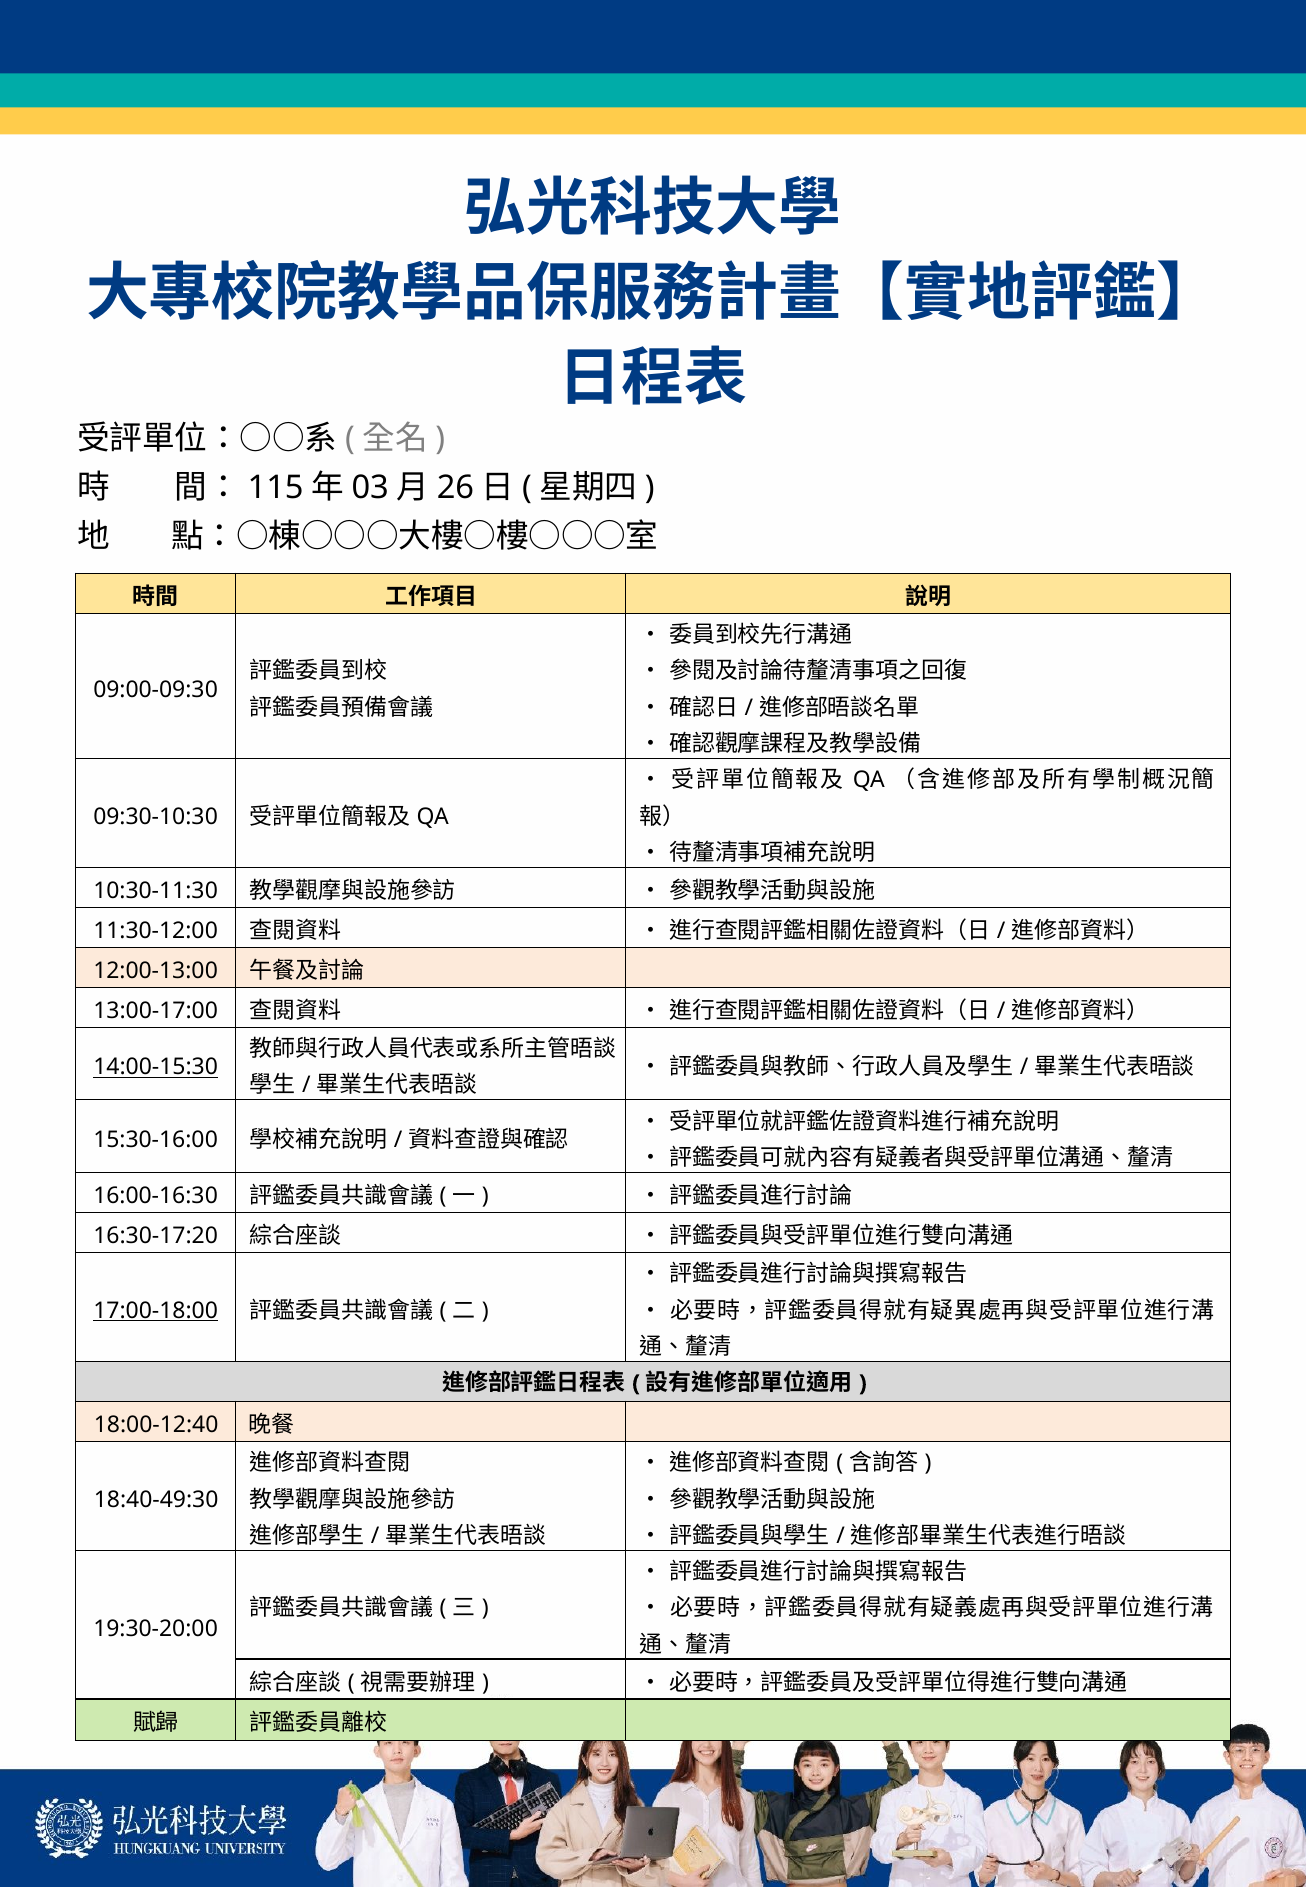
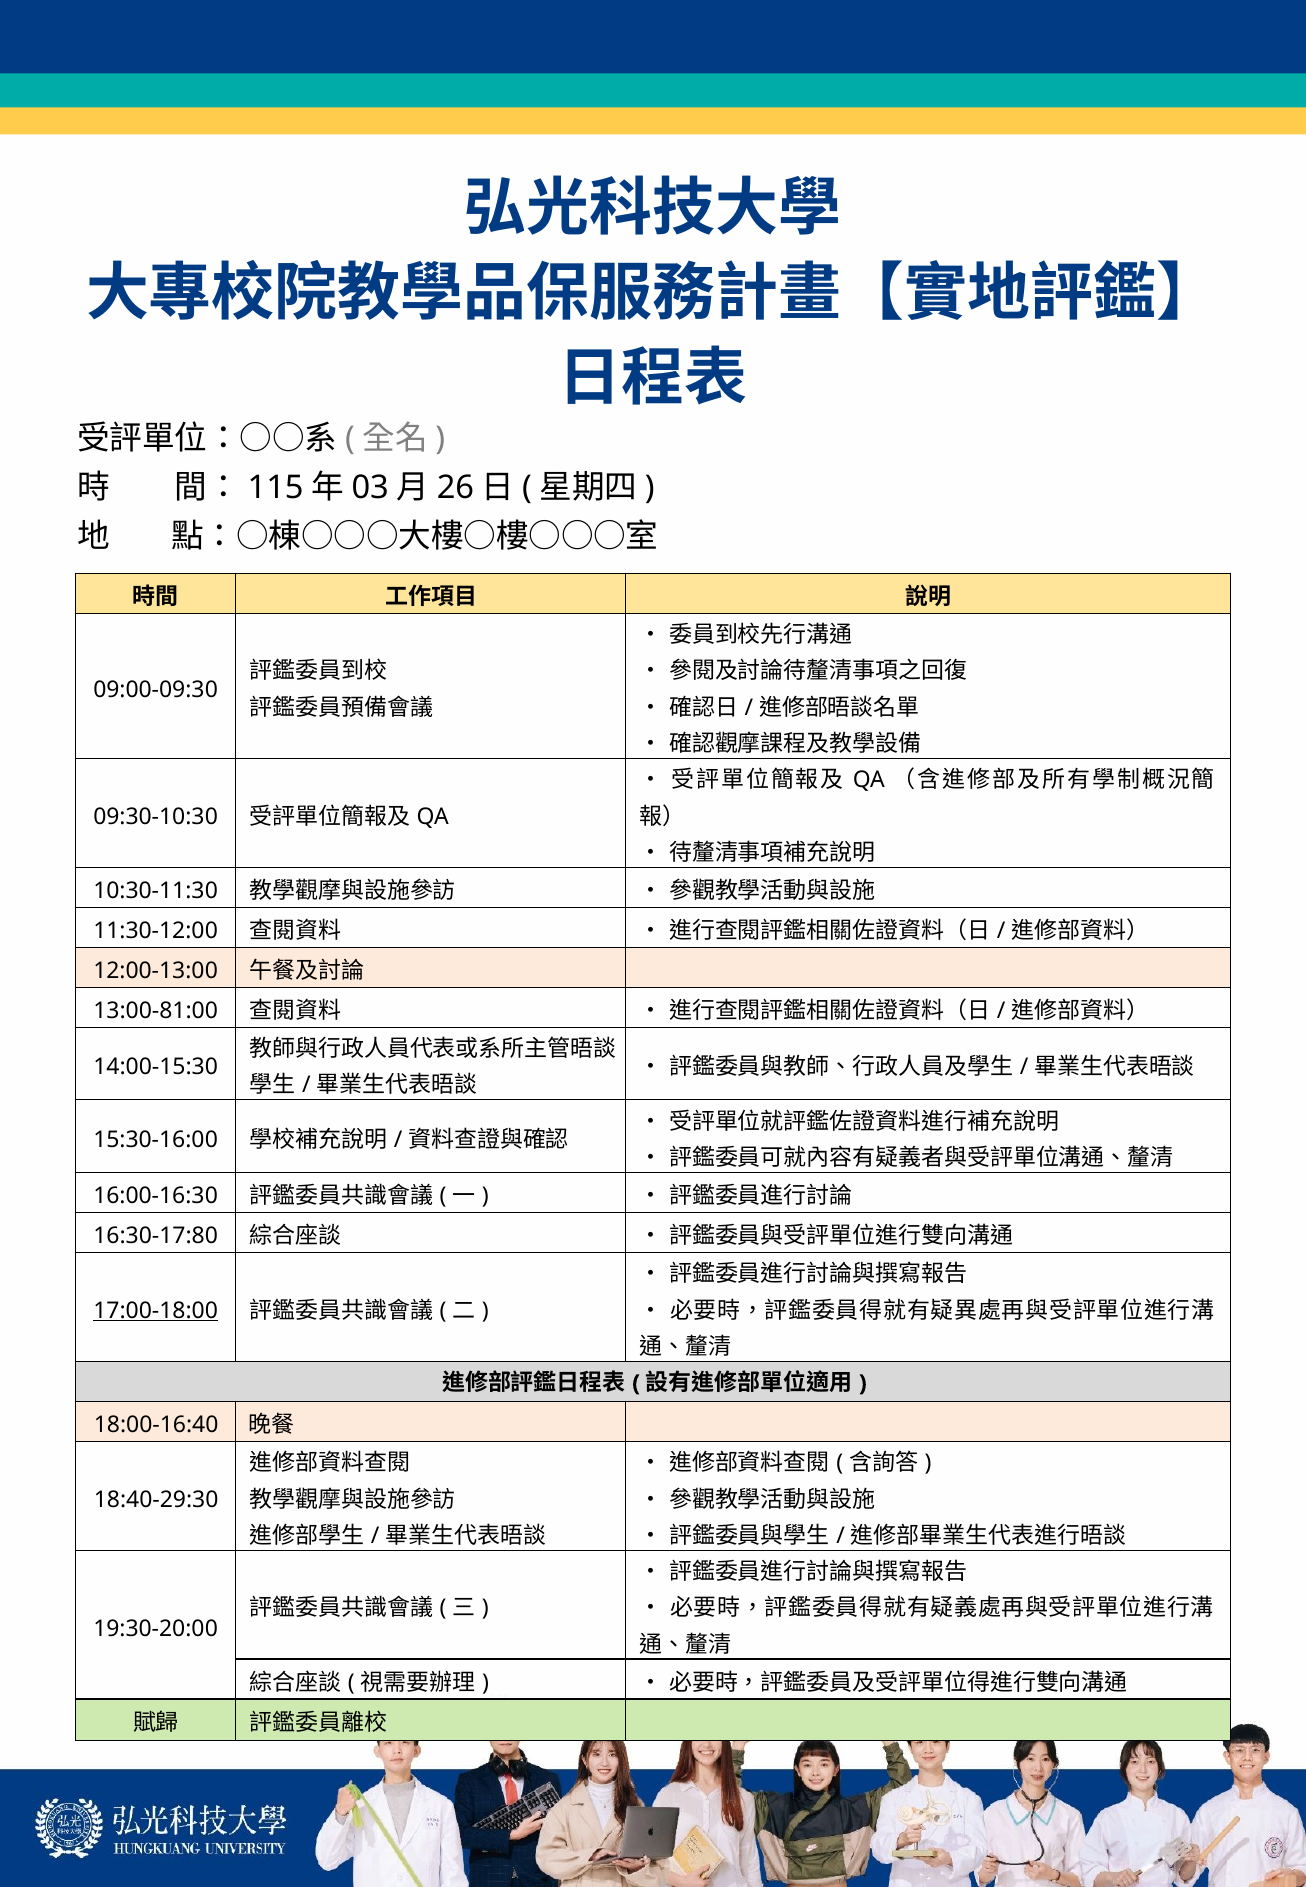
13:00-17:00: 13:00-17:00 -> 13:00-81:00 (156, 1011)
14:00-15:30 underline: present -> none (156, 1067)
16:30-17:20: 16:30-17:20 -> 16:30-17:80 (156, 1236)
18:00-12:40: 18:00-12:40 -> 18:00-16:40 (156, 1425)
18:40-49:30: 18:40-49:30 -> 18:40-29:30 (156, 1499)
